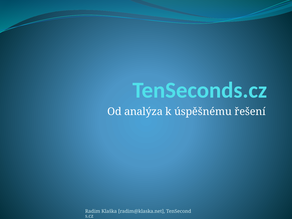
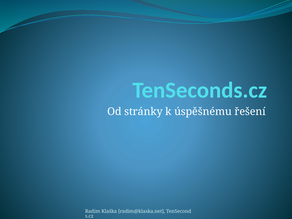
analýza: analýza -> stránky (143, 112)
